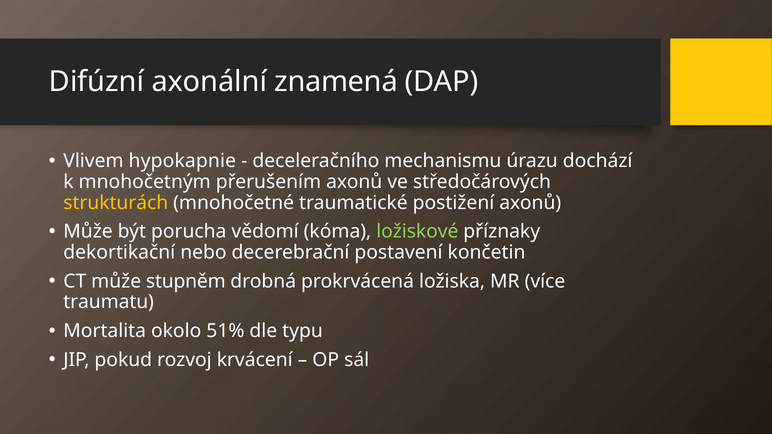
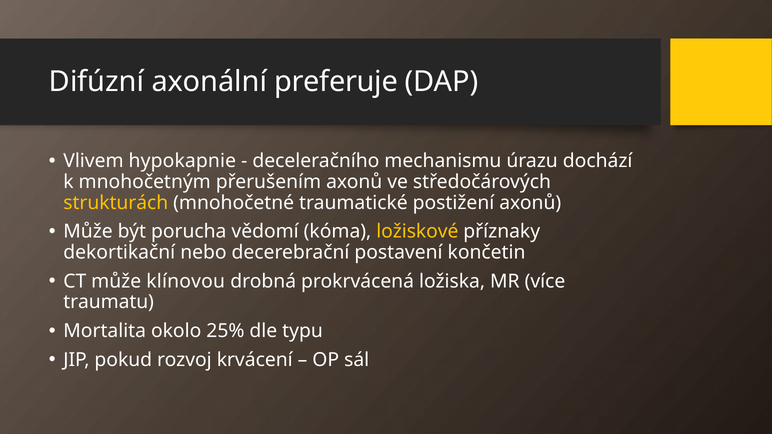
znamená: znamená -> preferuje (336, 82)
ložiskové colour: light green -> yellow (417, 232)
stupněm: stupněm -> klínovou (186, 281)
51%: 51% -> 25% (225, 331)
